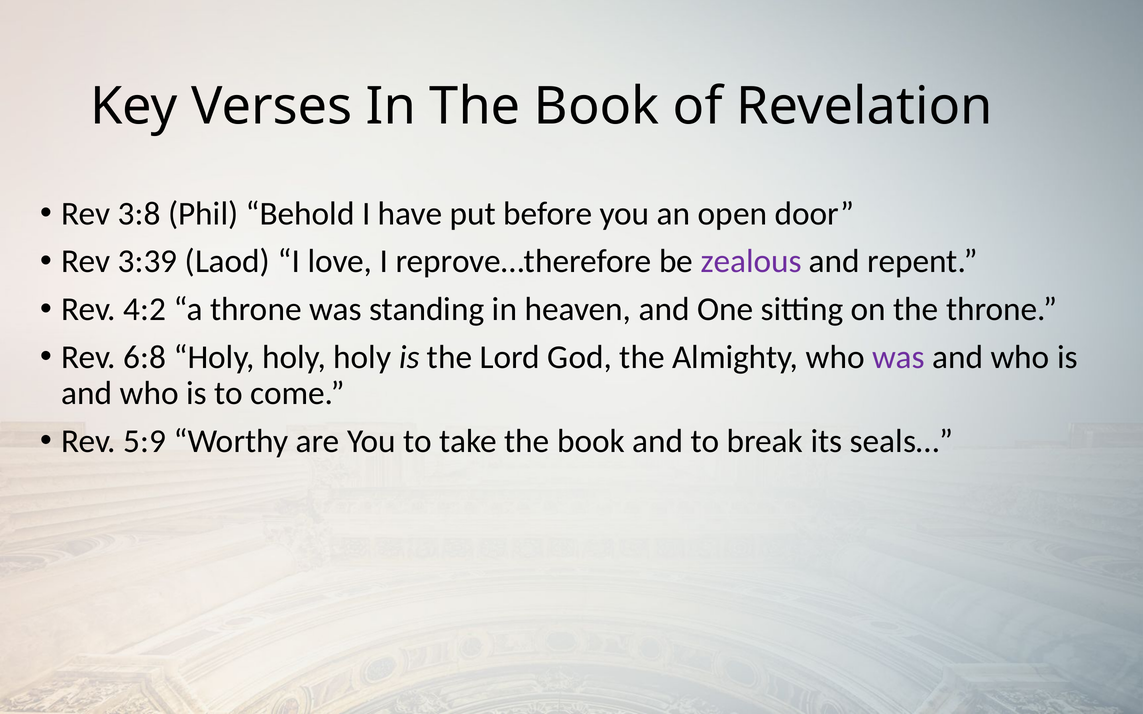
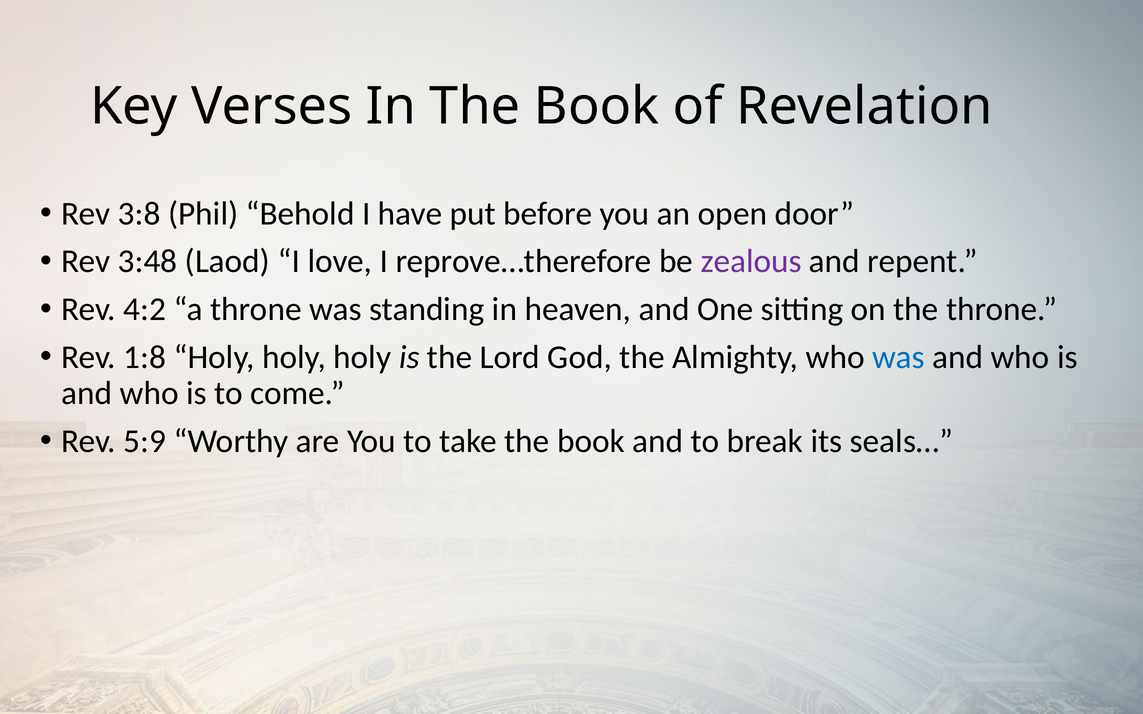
3:39: 3:39 -> 3:48 (148, 262)
6:8: 6:8 -> 1:8 (145, 357)
was colour: purple -> blue (898, 357)
